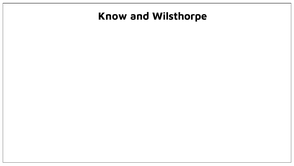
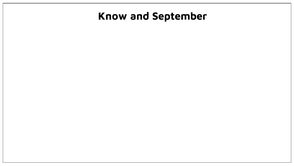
Wilsthorpe: Wilsthorpe -> September (180, 16)
